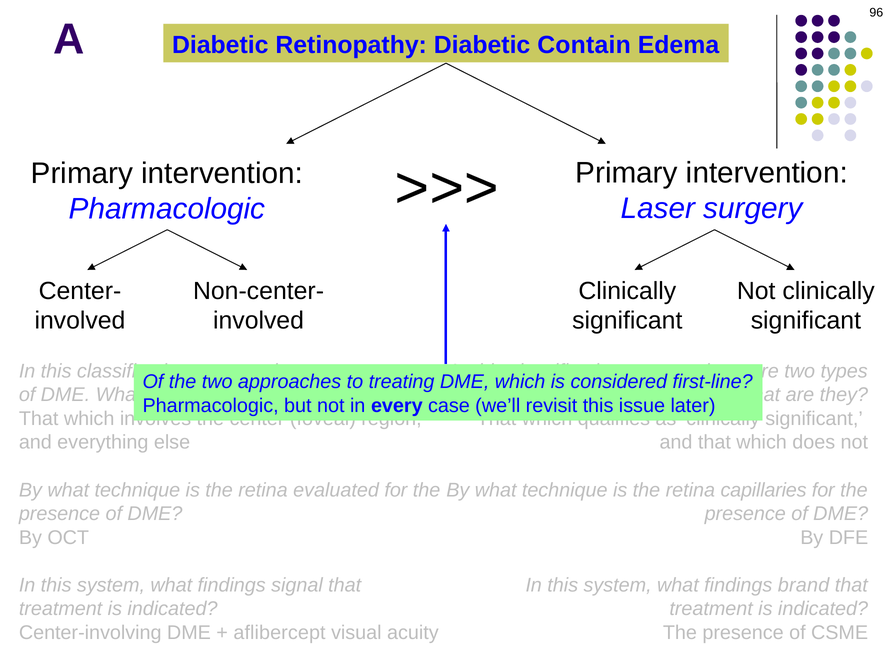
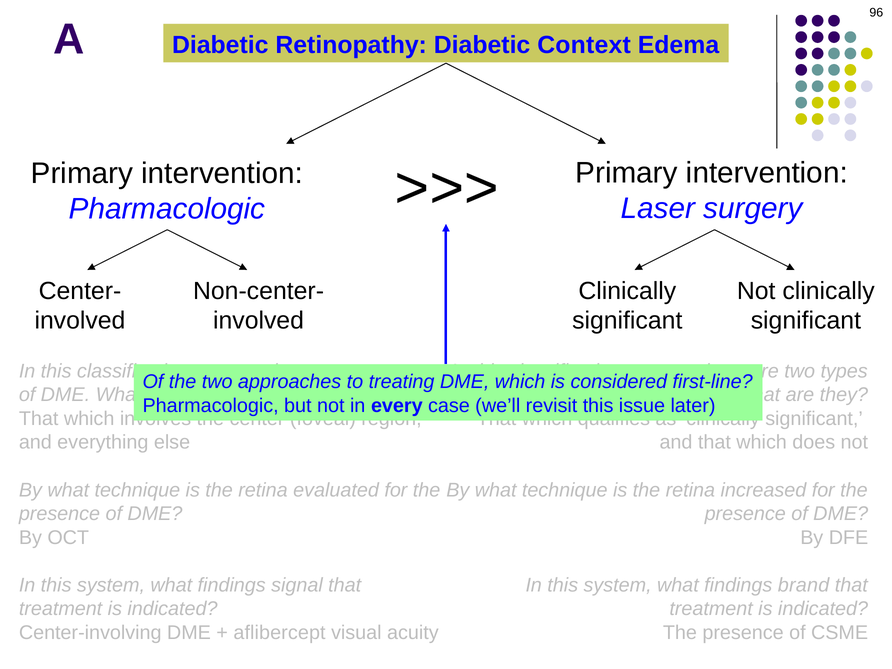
Contain: Contain -> Context (584, 45)
capillaries: capillaries -> increased (763, 490)
